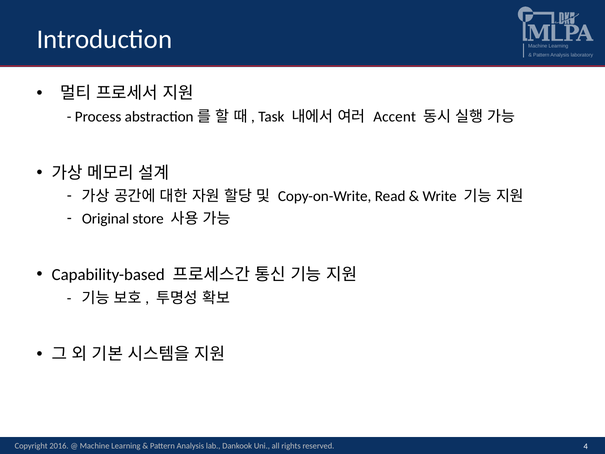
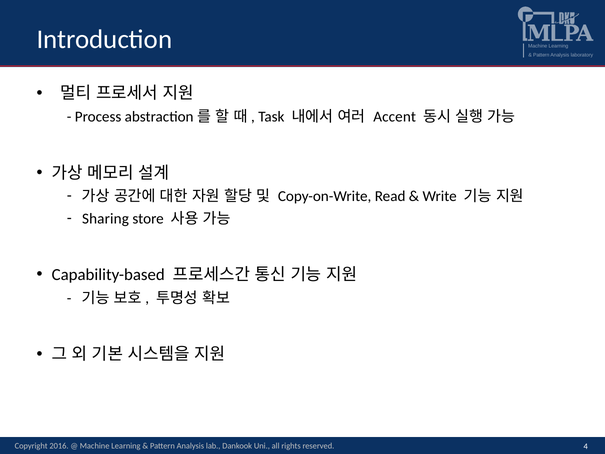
Original: Original -> Sharing (105, 218)
